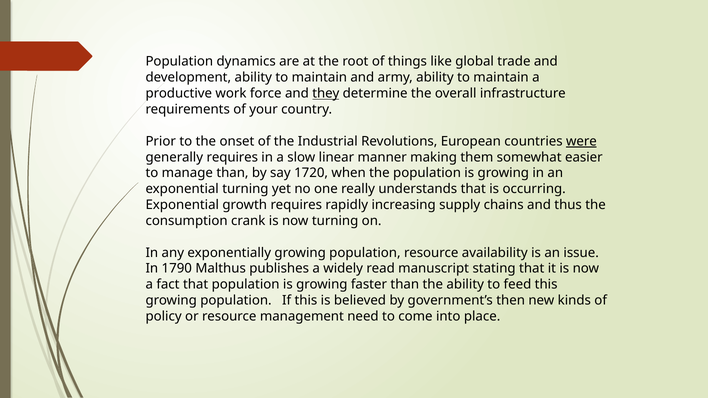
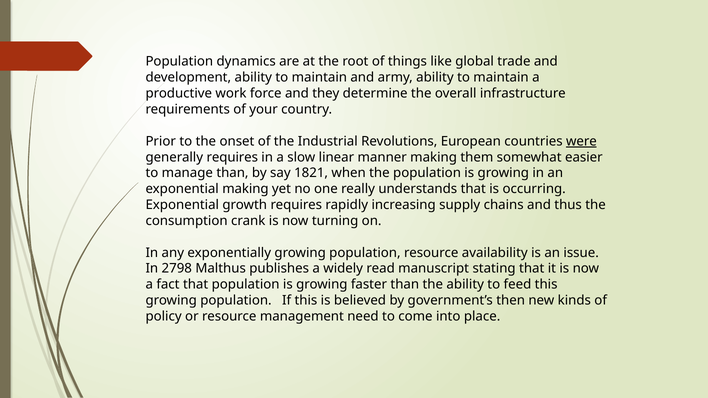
they underline: present -> none (326, 94)
1720: 1720 -> 1821 (311, 173)
exponential turning: turning -> making (245, 189)
1790: 1790 -> 2798 (177, 269)
